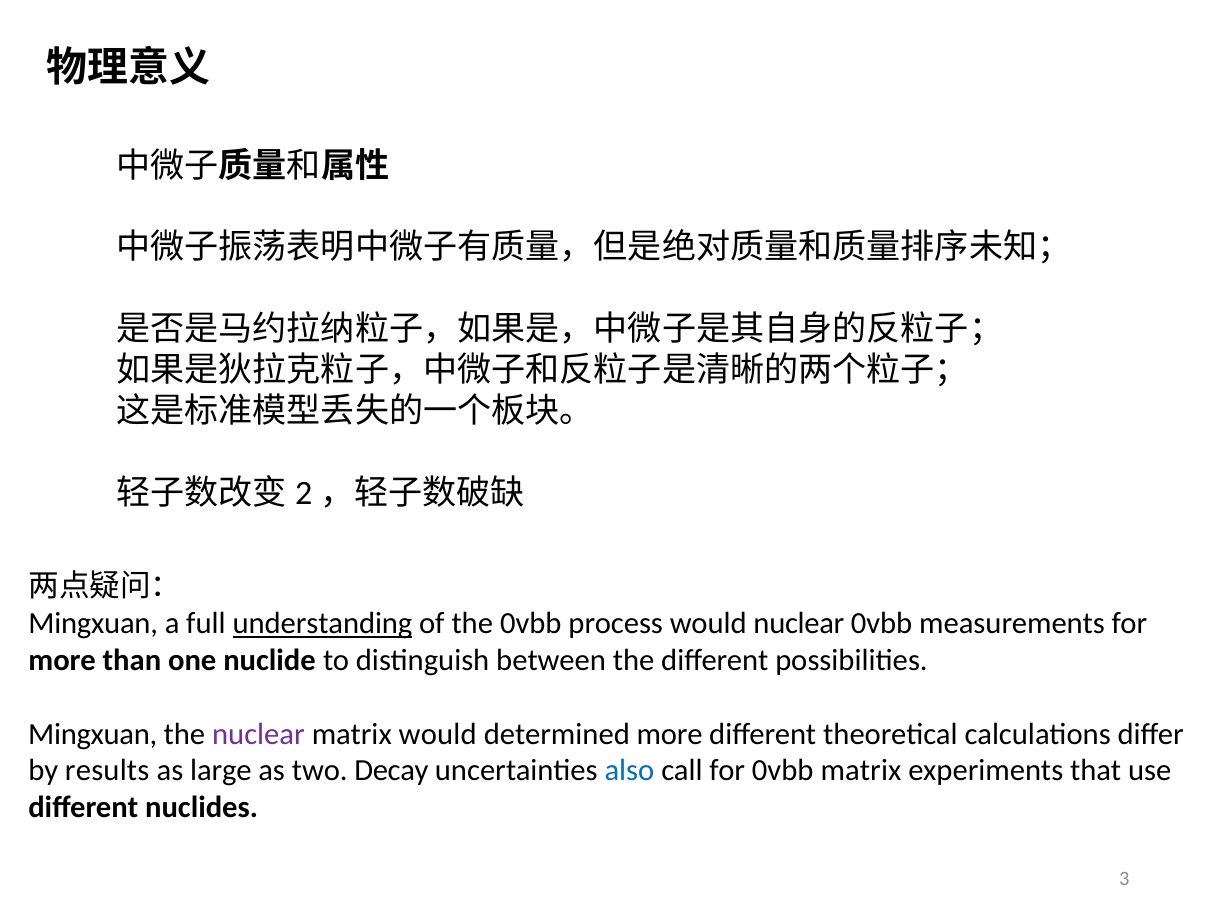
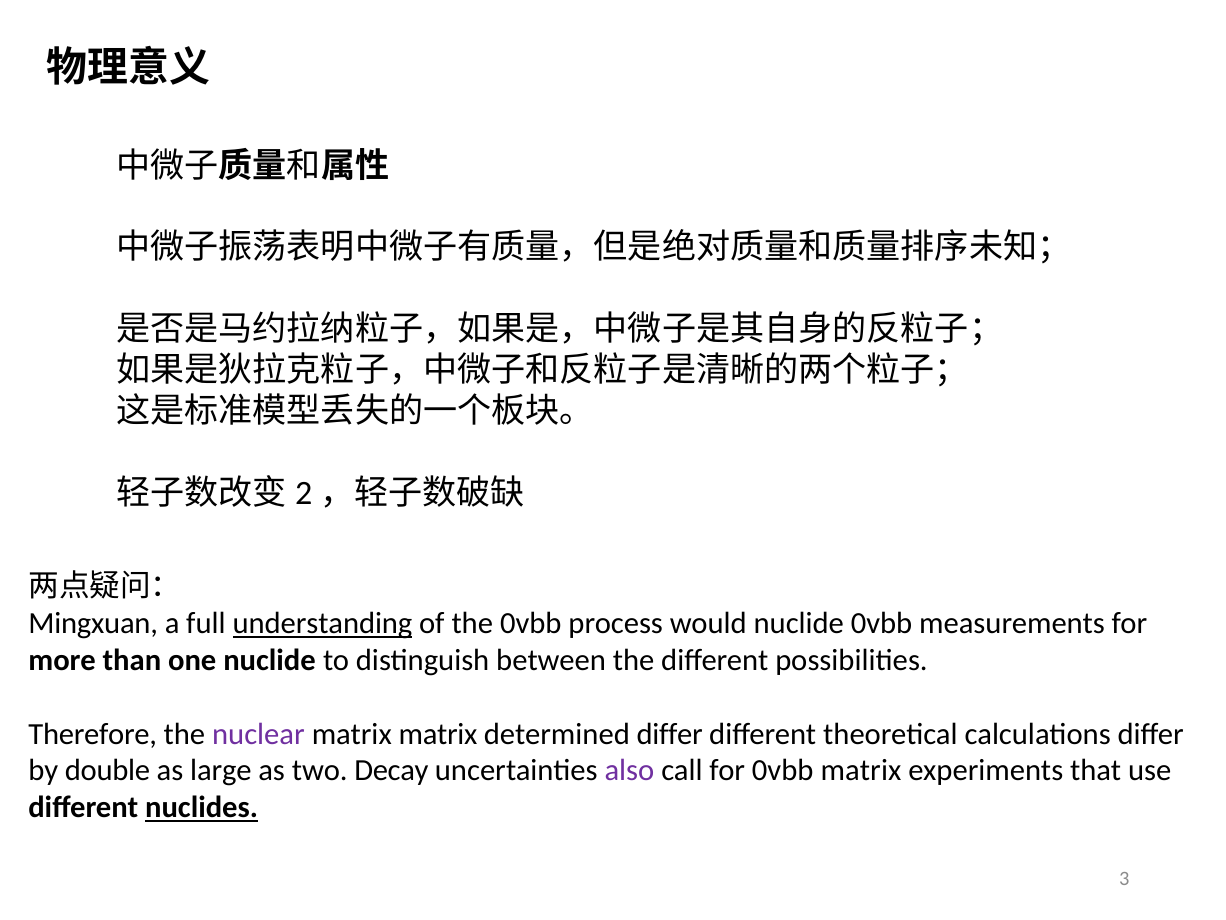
would nuclear: nuclear -> nuclide (799, 623)
Mingxuan: Mingxuan -> Therefore (93, 733)
matrix would: would -> matrix (438, 733)
determined more: more -> differ (670, 733)
results: results -> double (107, 770)
also colour: blue -> purple (629, 770)
nuclides underline: none -> present (202, 807)
